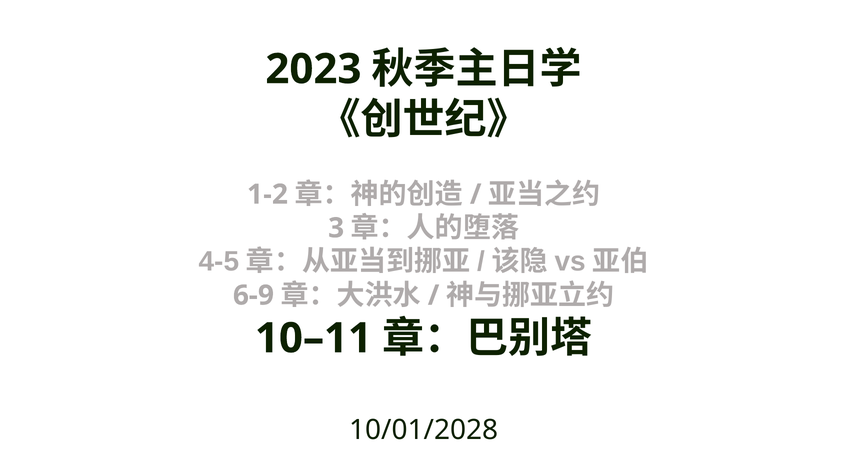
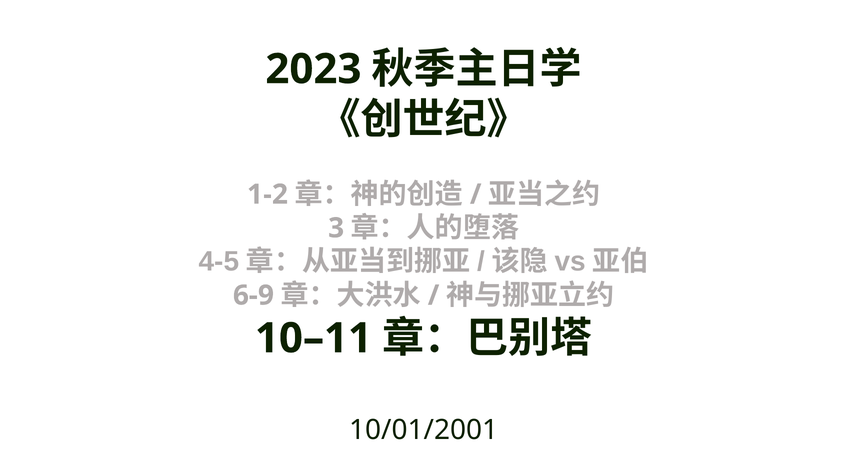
10/01/2028: 10/01/2028 -> 10/01/2001 (424, 430)
